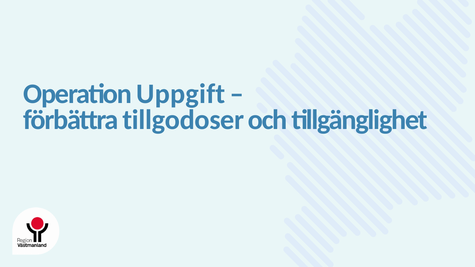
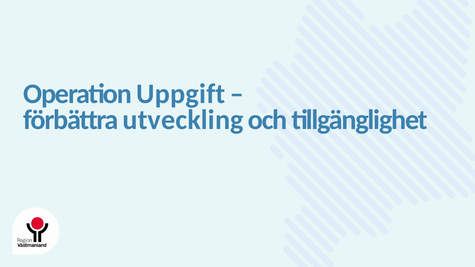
tillgodoser: tillgodoser -> utveckling (183, 120)
